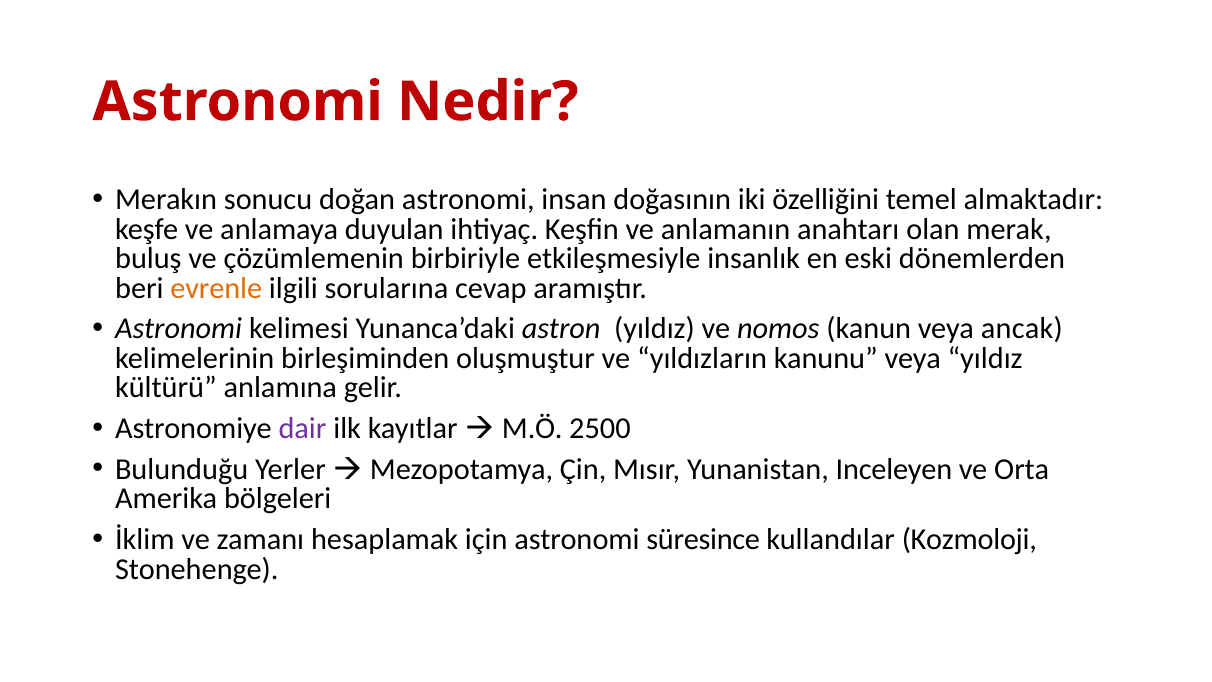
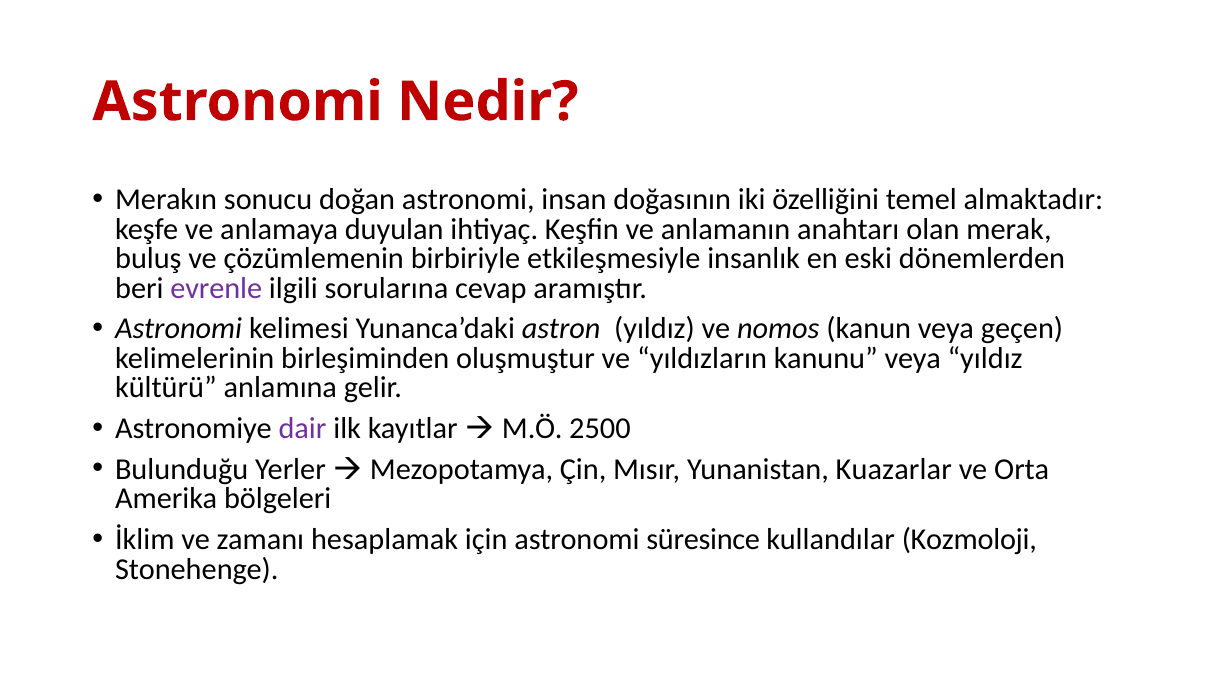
evrenle colour: orange -> purple (216, 288)
ancak: ancak -> geçen (1022, 329)
Inceleyen: Inceleyen -> Kuazarlar (894, 469)
